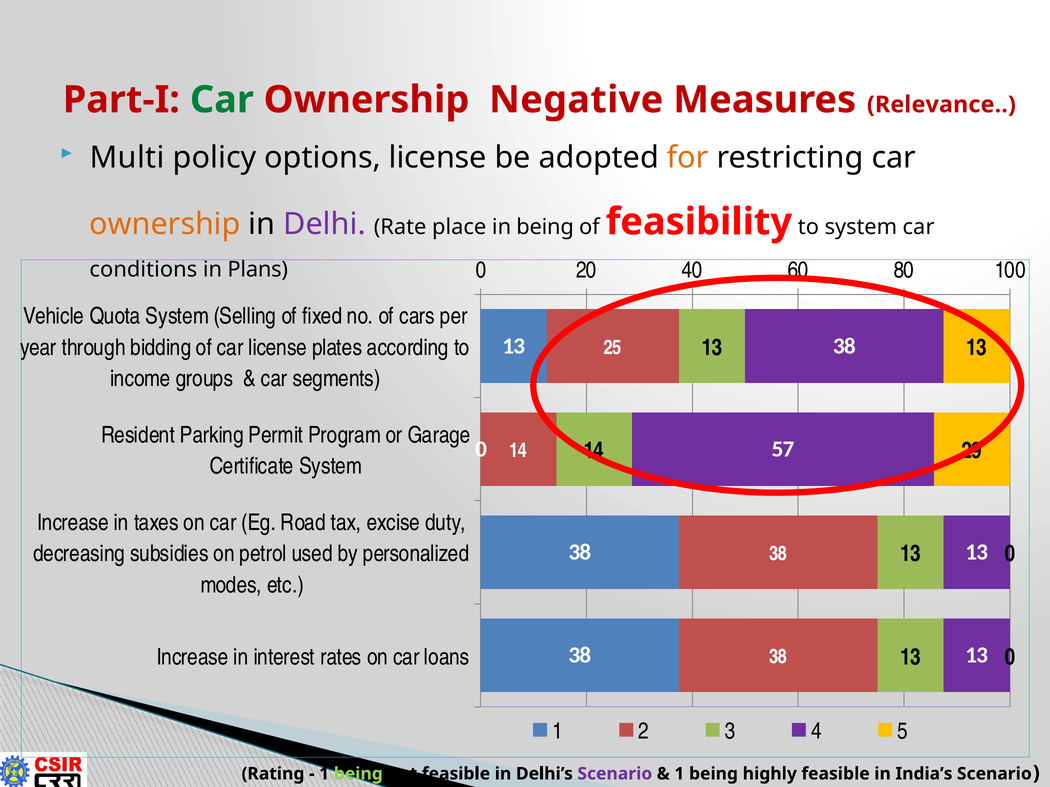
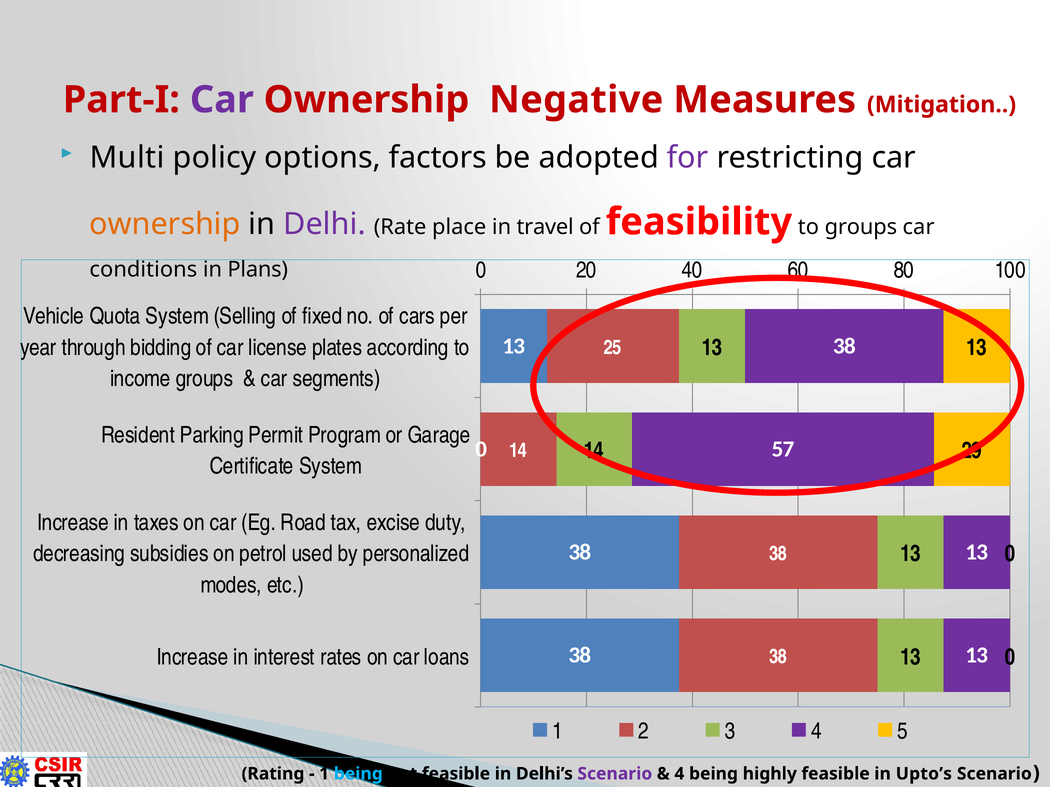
Car colour: green -> purple (222, 100)
Relevance: Relevance -> Mitigation (942, 105)
options license: license -> factors (438, 158)
for colour: orange -> purple (688, 158)
in being: being -> travel (545, 227)
to system: system -> groups (861, 227)
being colour: light green -> light blue (358, 774)
1: 1 -> 4 (679, 774)
India’s: India’s -> Upto’s (924, 774)
